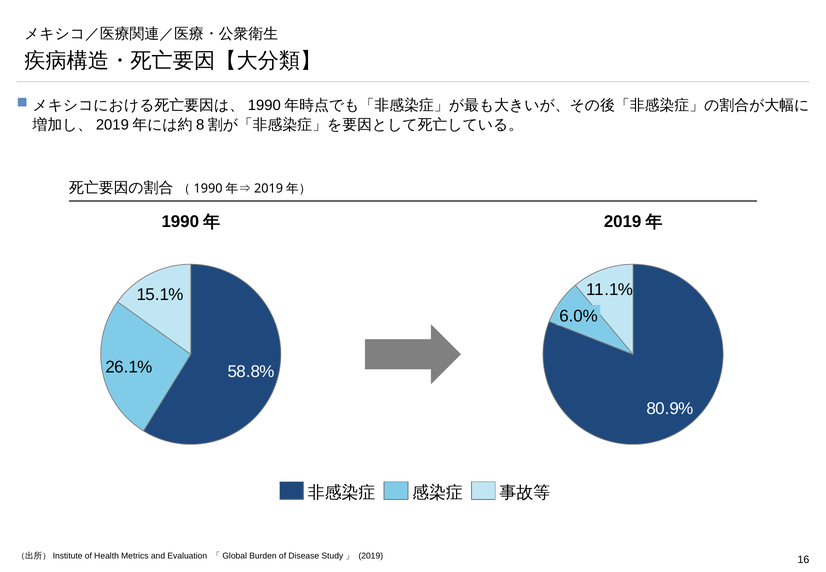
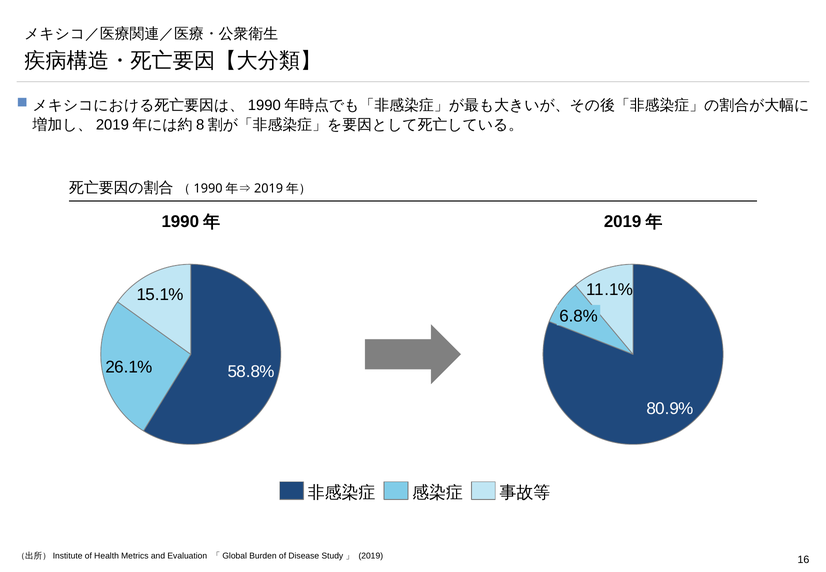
6.0%: 6.0% -> 6.8% (579, 316)
